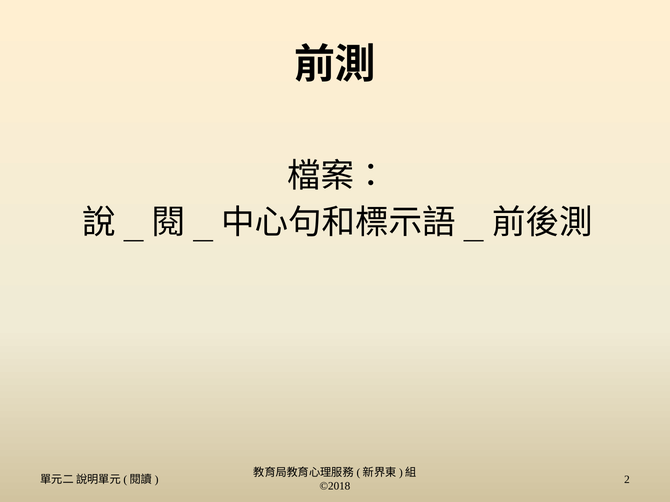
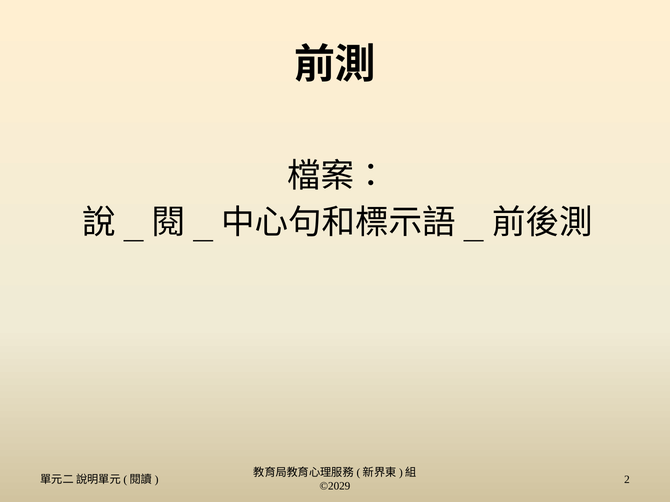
©2018: ©2018 -> ©2029 (335, 487)
